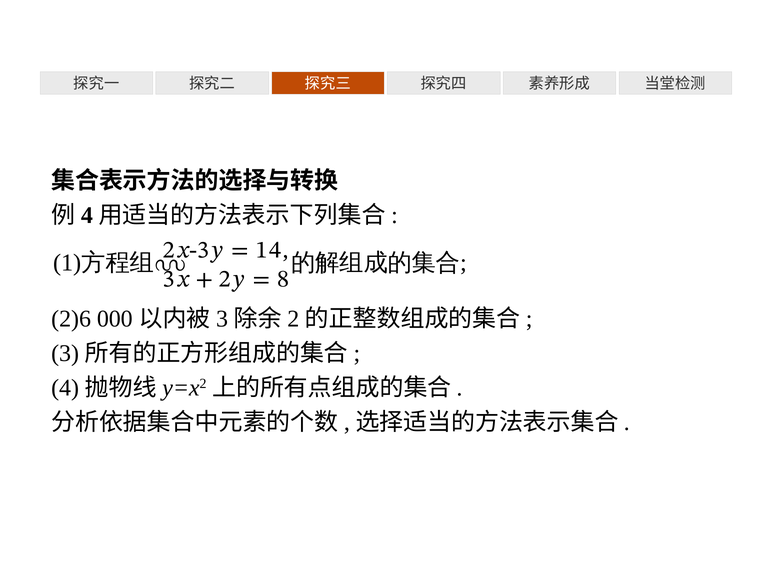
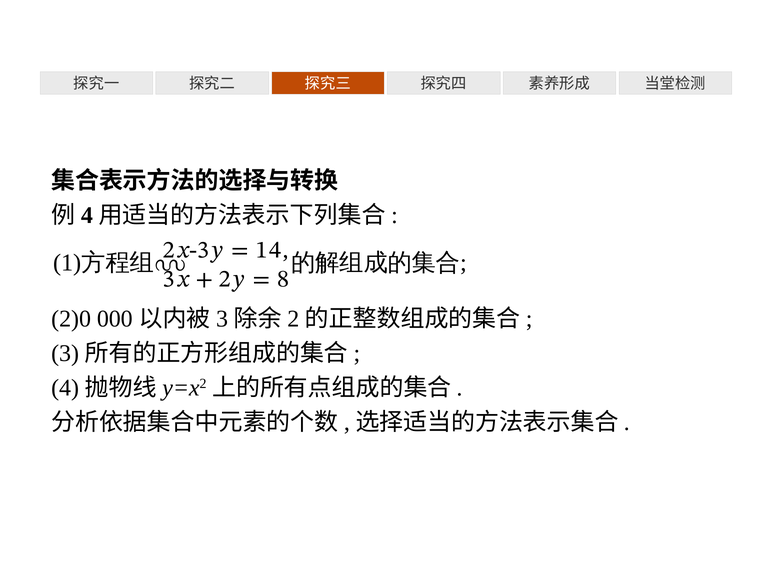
2)6: 2)6 -> 2)0 (71, 319)
